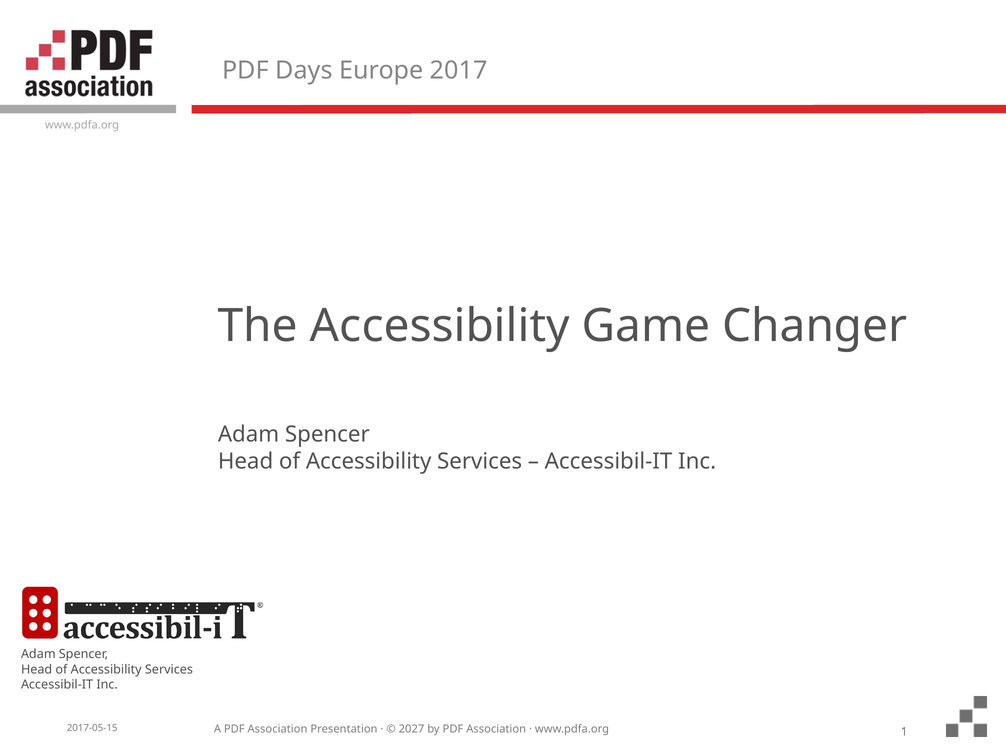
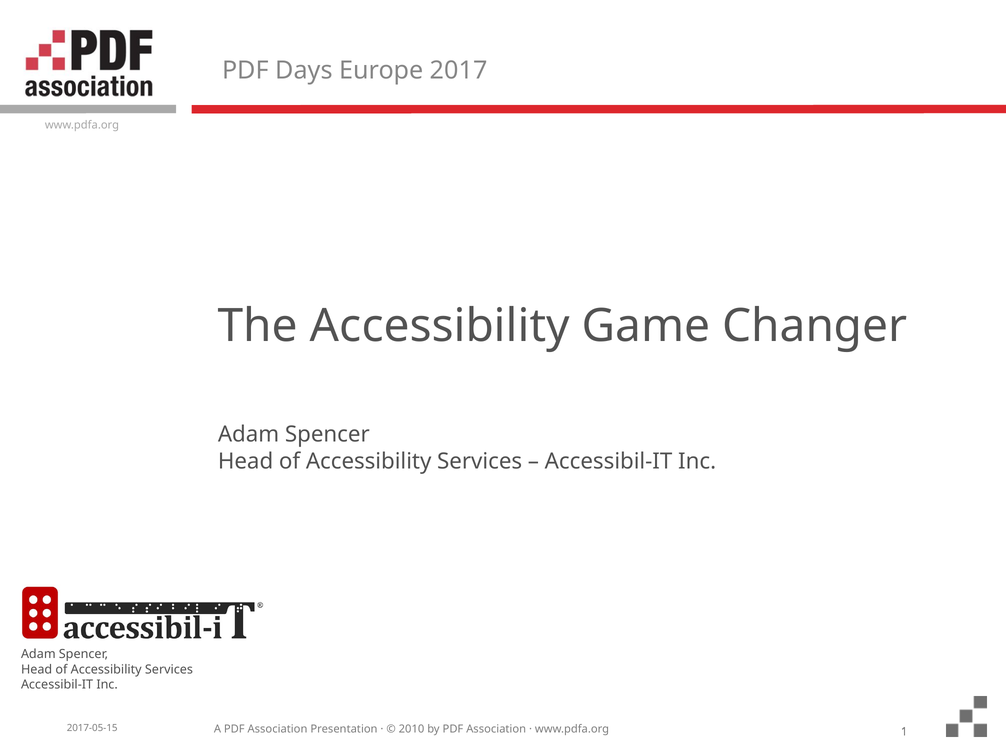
2027: 2027 -> 2010 (412, 728)
